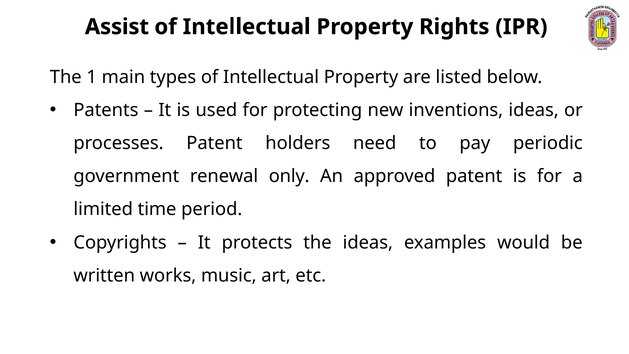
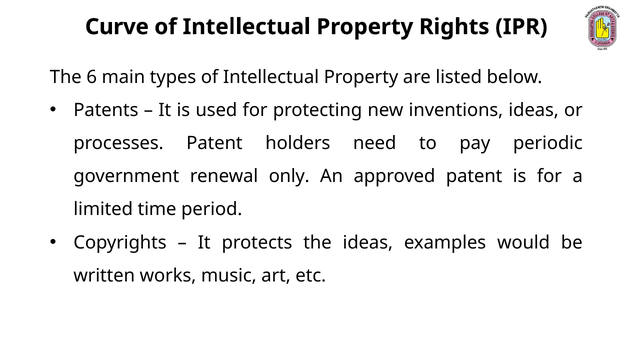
Assist: Assist -> Curve (117, 27)
1: 1 -> 6 (92, 77)
